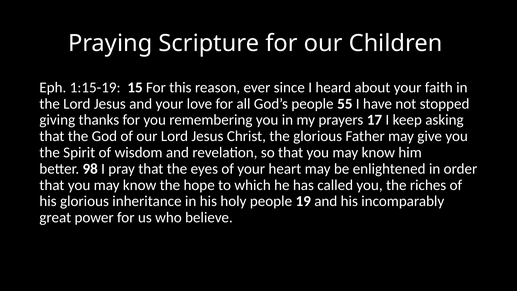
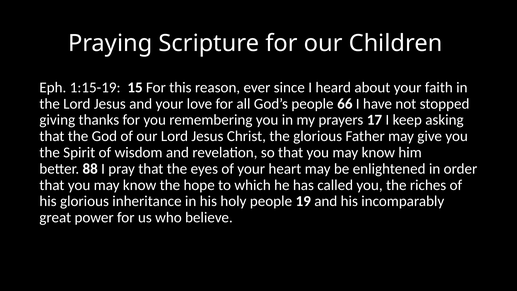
55: 55 -> 66 (345, 104)
98: 98 -> 88 (90, 169)
